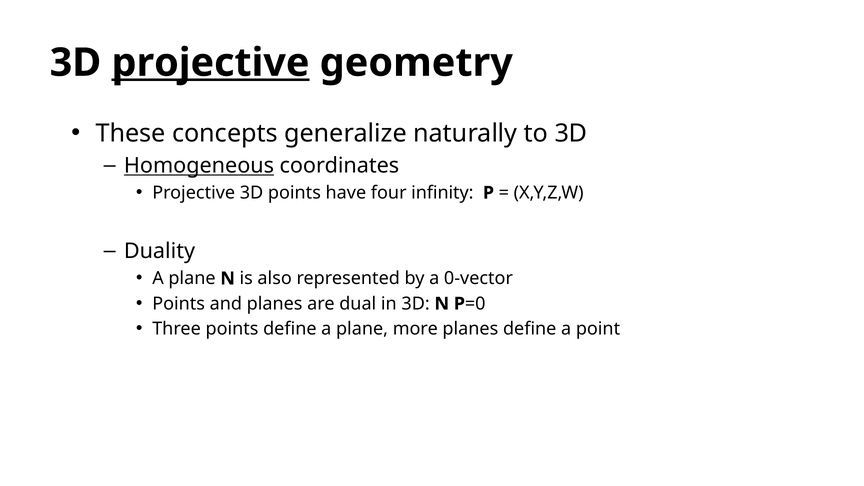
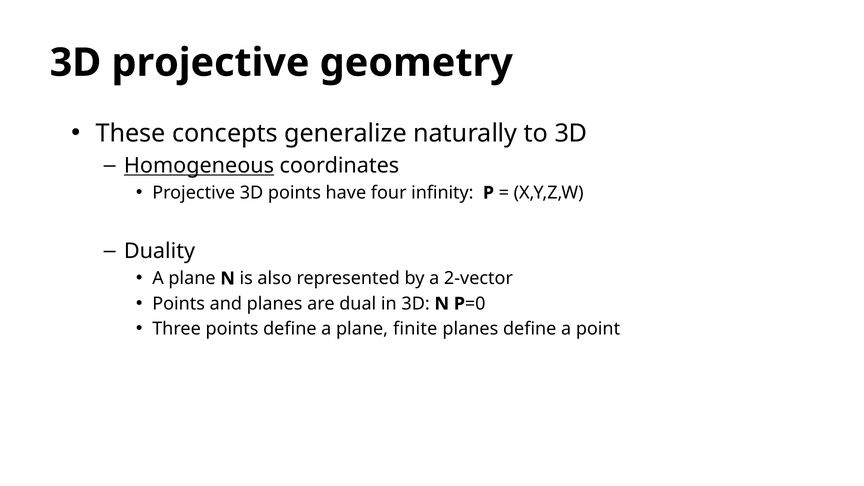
projective underline: present -> none (210, 63)
0-vector: 0-vector -> 2-vector (478, 278)
more: more -> finite (415, 329)
